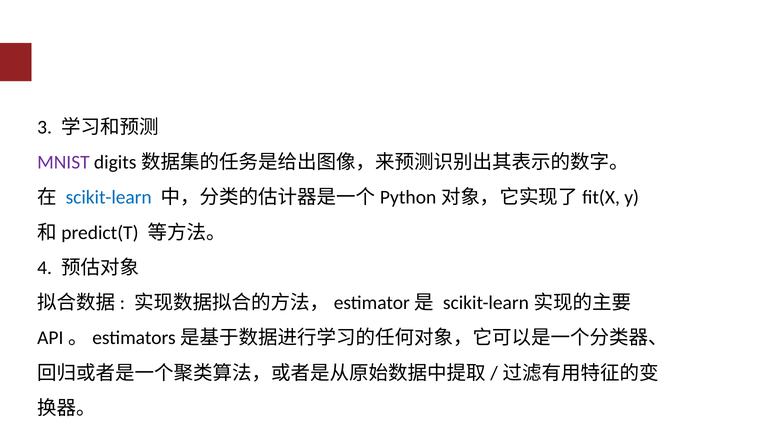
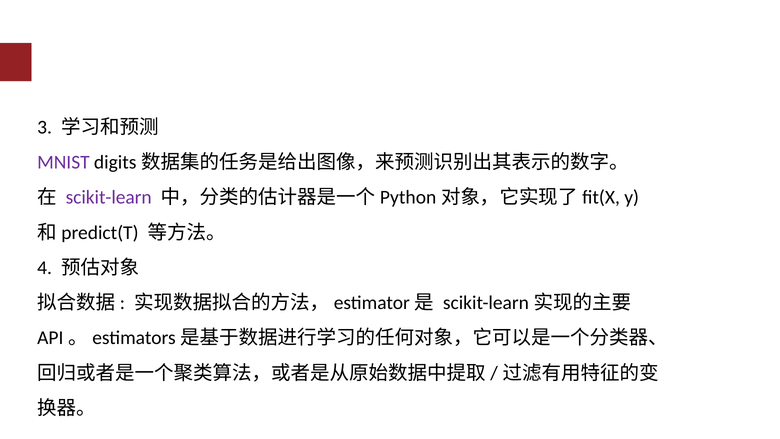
scikit-learn colour: blue -> purple (109, 197)
